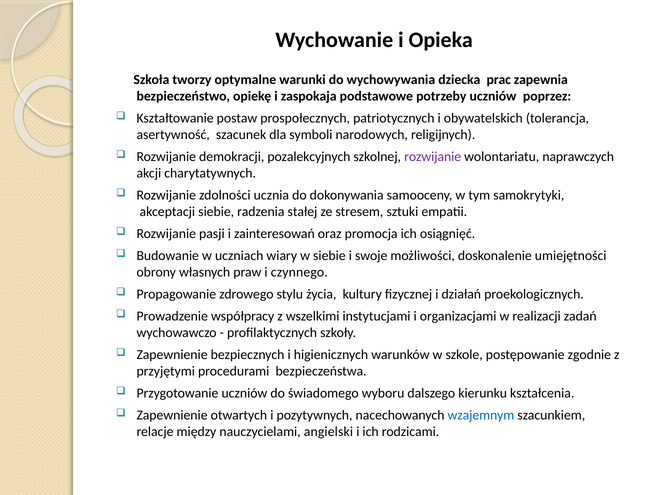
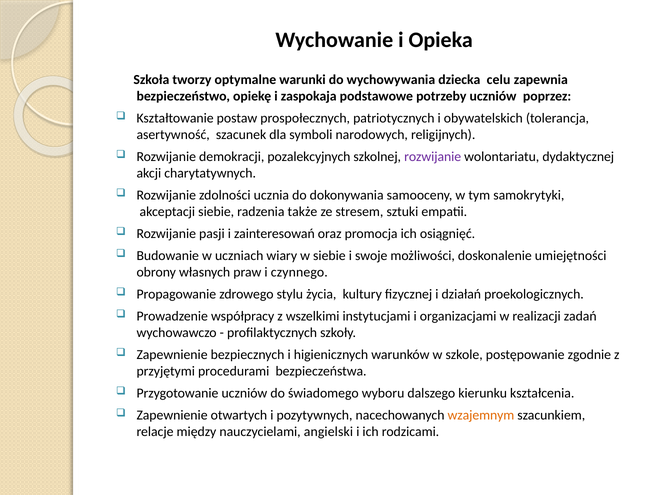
prac: prac -> celu (499, 79)
naprawczych: naprawczych -> dydaktycznej (578, 157)
stałej: stałej -> także (302, 212)
wzajemnym colour: blue -> orange (481, 415)
